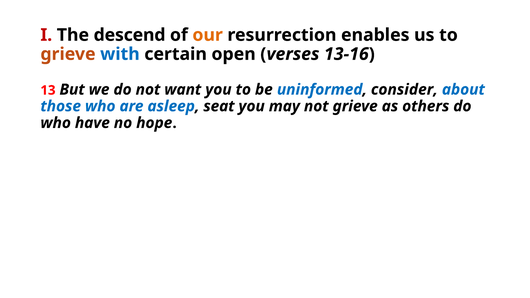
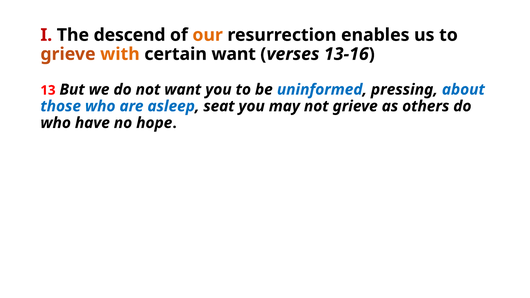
with colour: blue -> orange (120, 54)
certain open: open -> want (234, 54)
consider: consider -> pressing (404, 90)
